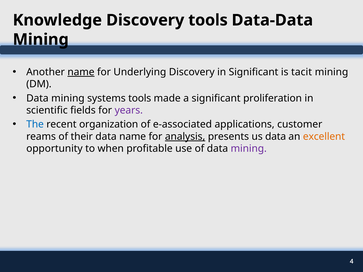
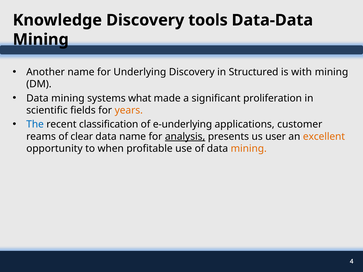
name underline: present -> none (81, 72)
in Significant: Significant -> Structured (254, 72)
tacit: tacit -> with (302, 72)
systems tools: tools -> what (140, 98)
years colour: purple -> orange (129, 110)
organization: organization -> classification (109, 125)
e-associated: e-associated -> e-underlying (183, 125)
their: their -> clear (82, 137)
us data: data -> user (276, 137)
mining colour: purple -> orange (249, 149)
